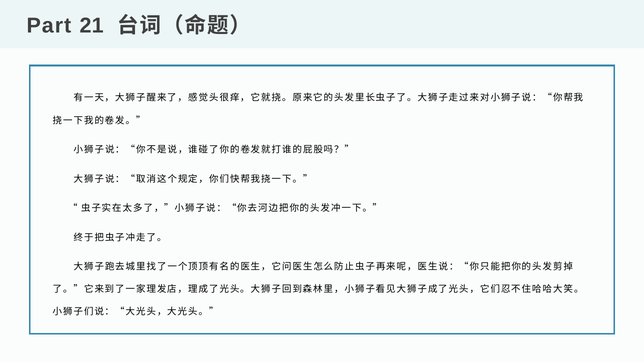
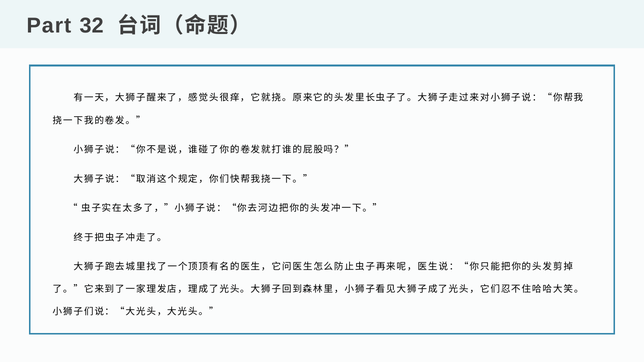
21: 21 -> 32 (92, 26)
